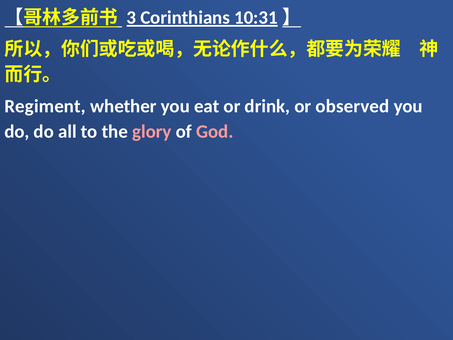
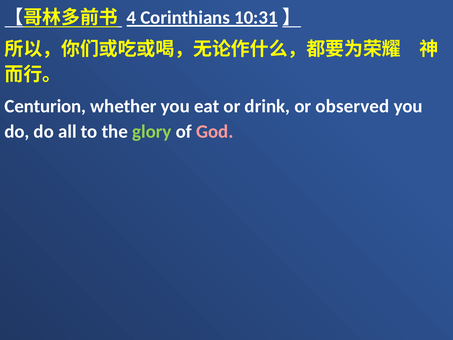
3: 3 -> 4 (131, 18)
Regiment: Regiment -> Centurion (45, 106)
glory colour: pink -> light green (152, 132)
